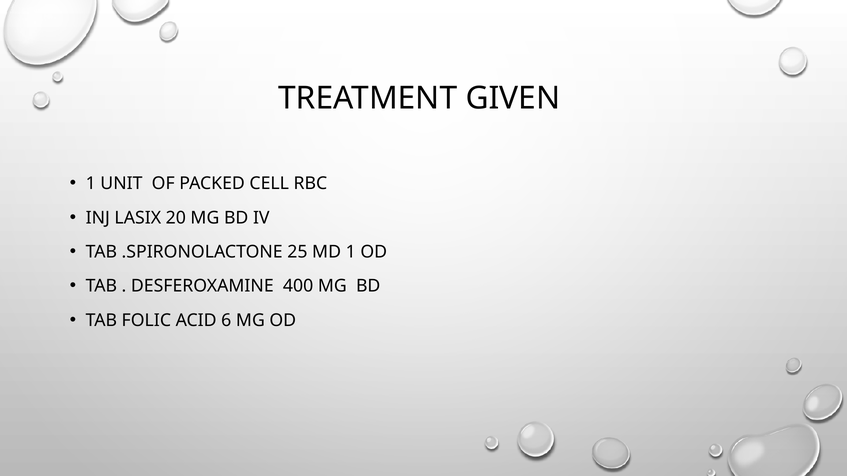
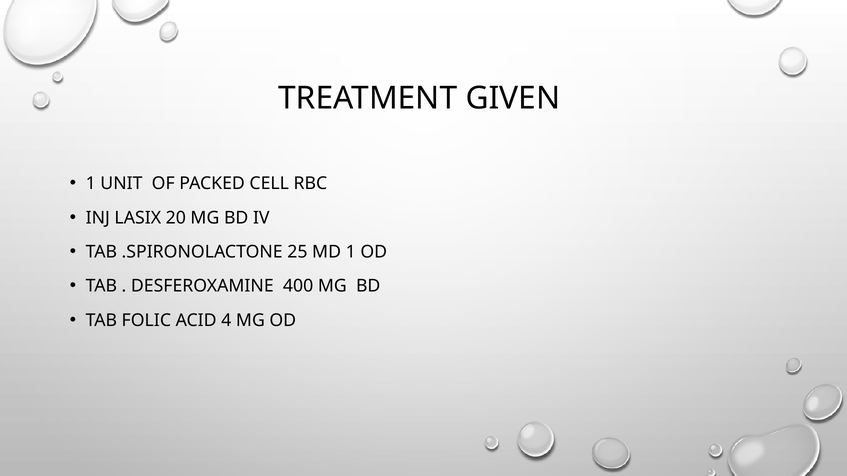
6: 6 -> 4 (226, 321)
